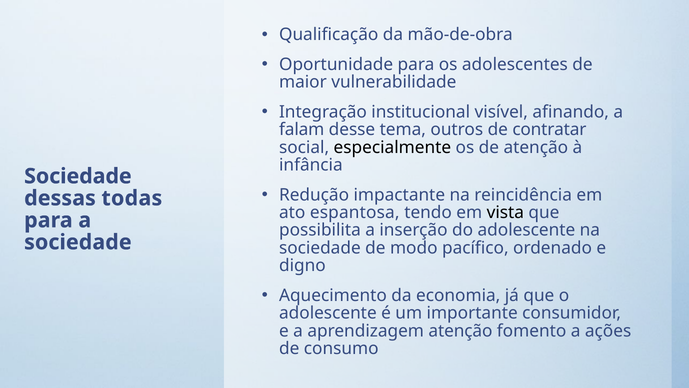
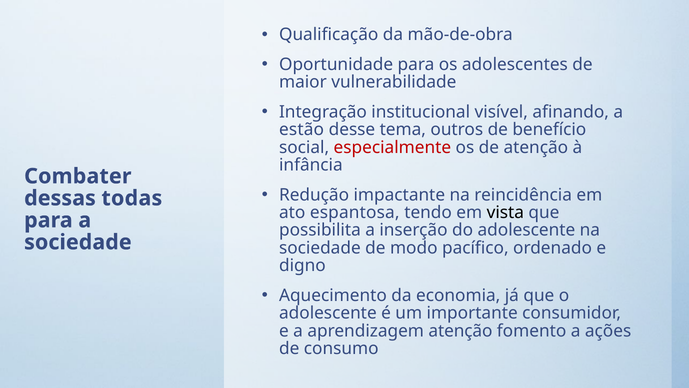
falam: falam -> estão (302, 130)
contratar: contratar -> benefício (549, 130)
especialmente colour: black -> red (392, 147)
Sociedade: Sociedade -> Combater (78, 176)
